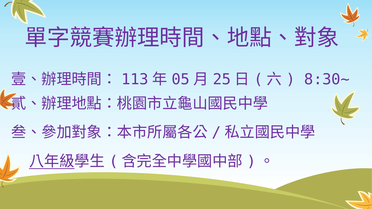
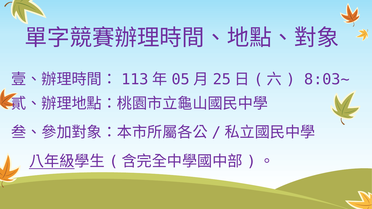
8:30~: 8:30~ -> 8:03~ (327, 80)
